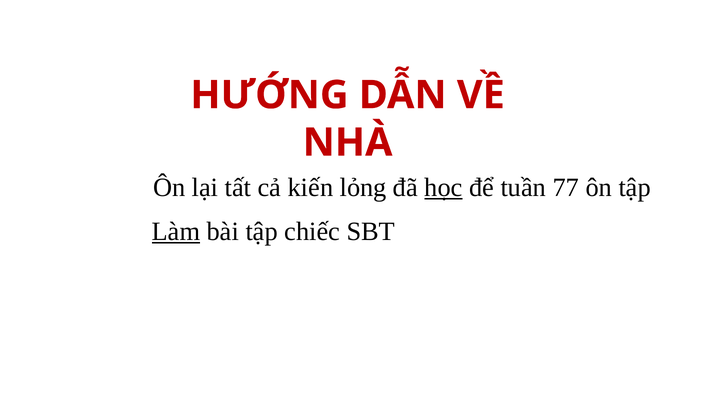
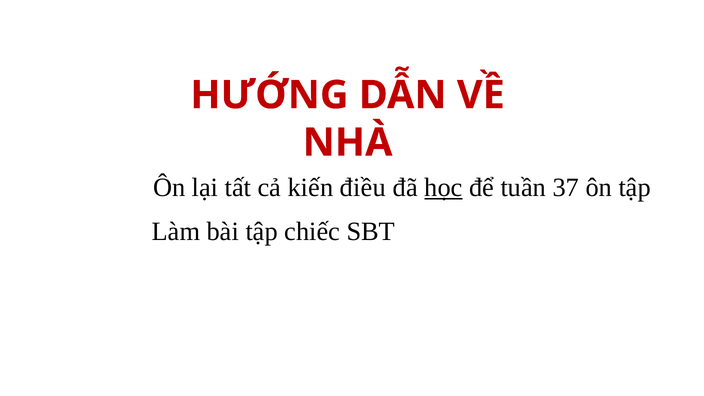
lỏng: lỏng -> điều (363, 187)
77: 77 -> 37 (566, 187)
Làm underline: present -> none (176, 231)
